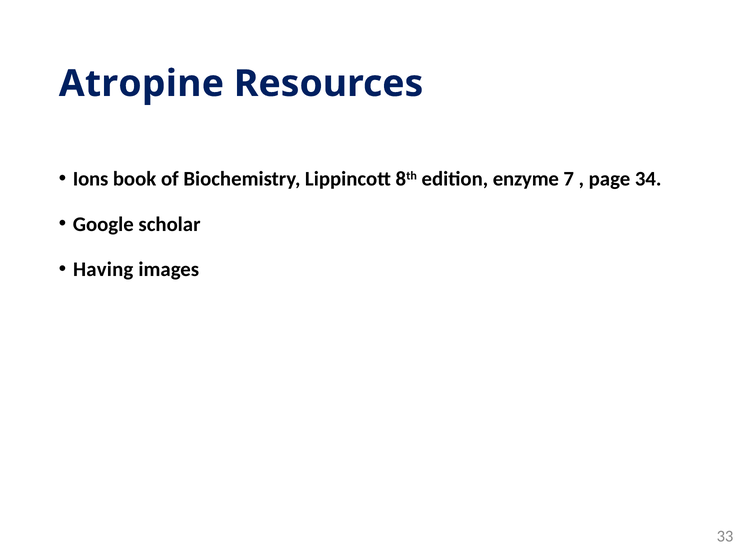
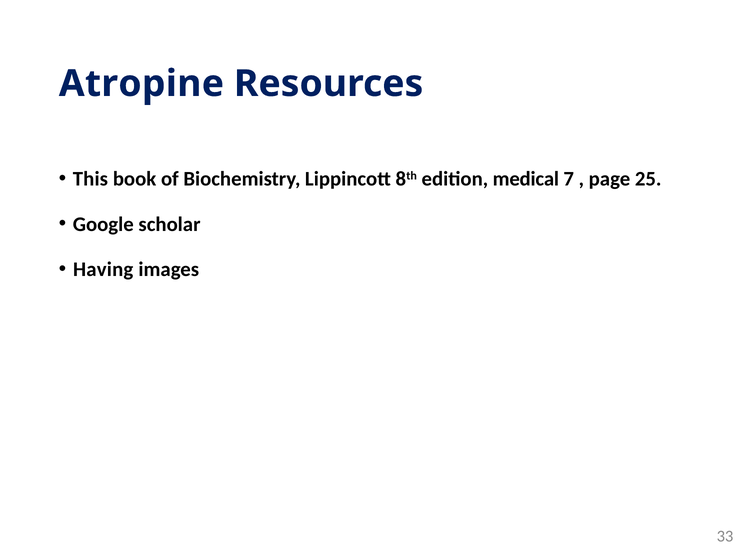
Ions: Ions -> This (90, 179)
enzyme: enzyme -> medical (526, 179)
34: 34 -> 25 (648, 179)
